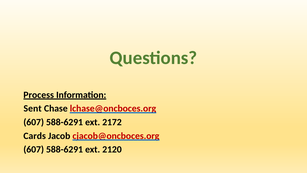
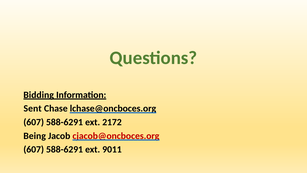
Process: Process -> Bidding (39, 95)
lchase@oncboces.org colour: red -> black (113, 108)
Cards: Cards -> Being (35, 136)
2120: 2120 -> 9011 (112, 149)
